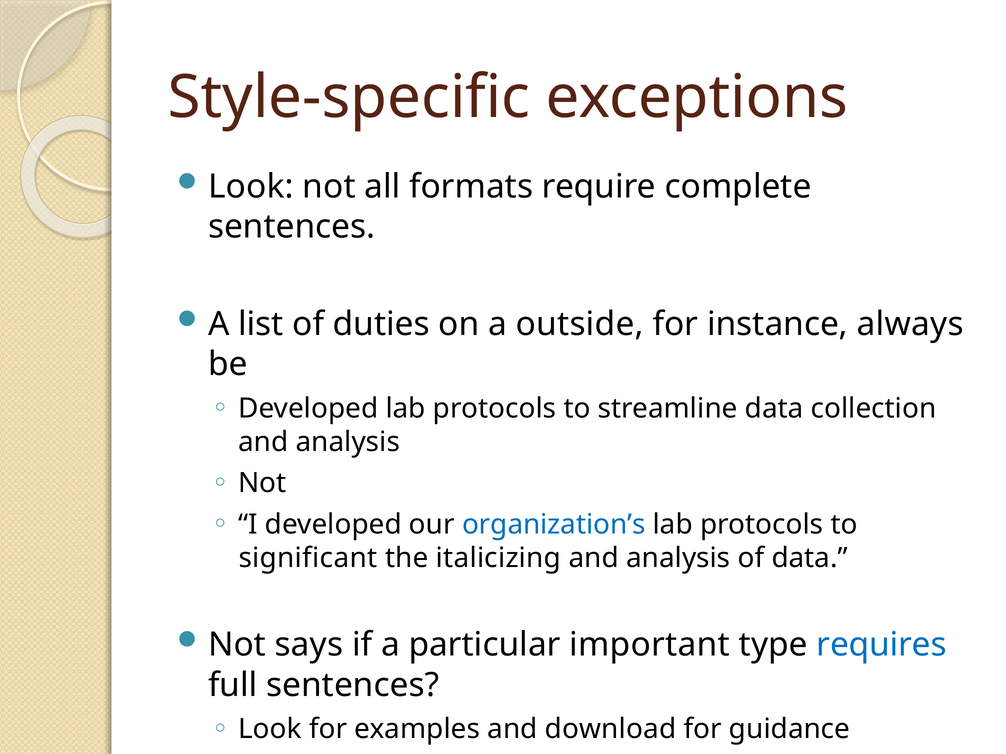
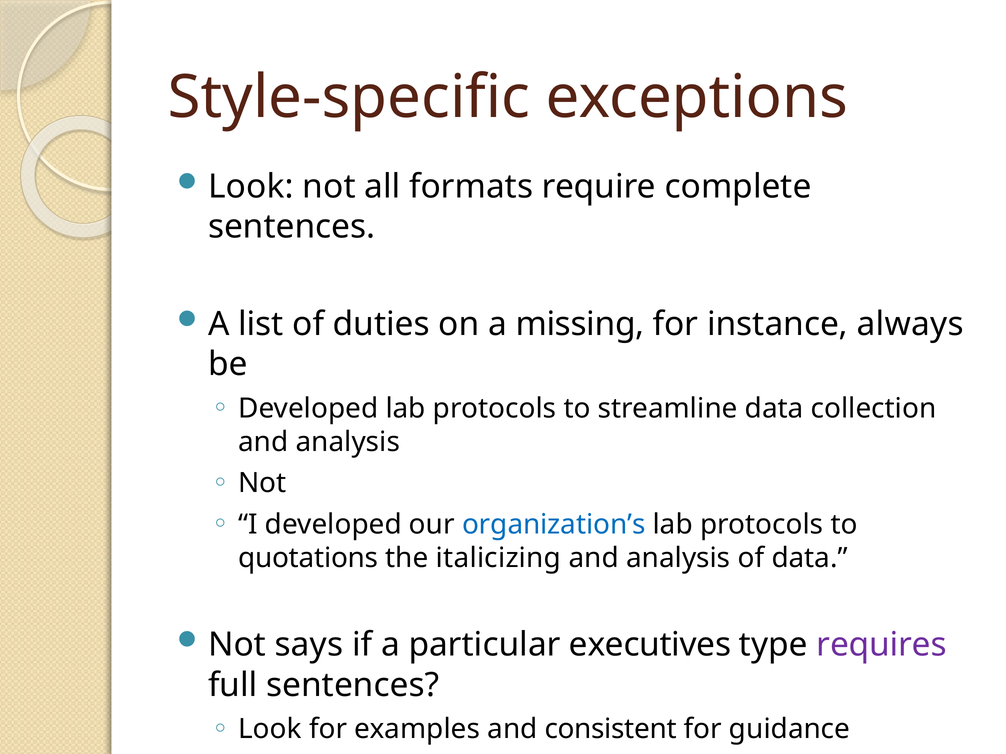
outside: outside -> missing (580, 324)
significant: significant -> quotations (308, 558)
important: important -> executives (650, 645)
requires colour: blue -> purple (882, 645)
download: download -> consistent (611, 730)
